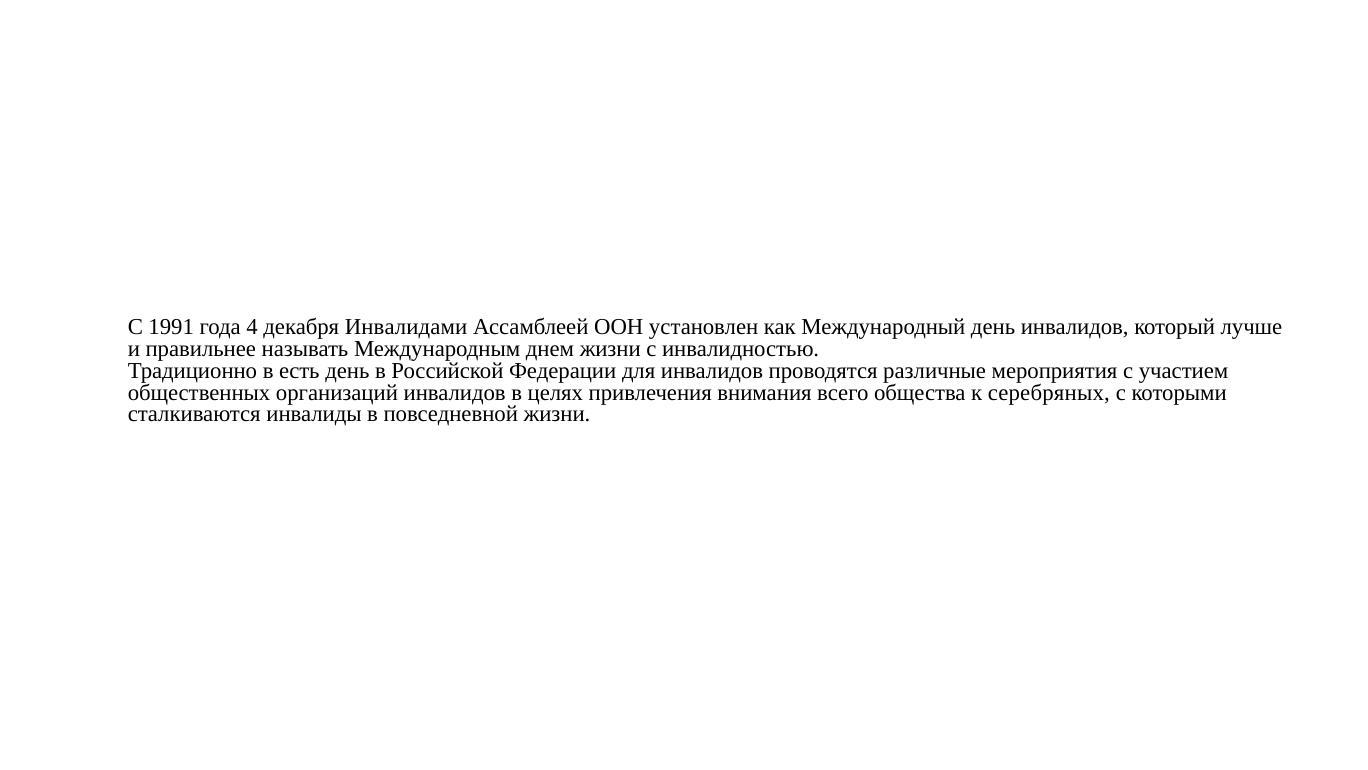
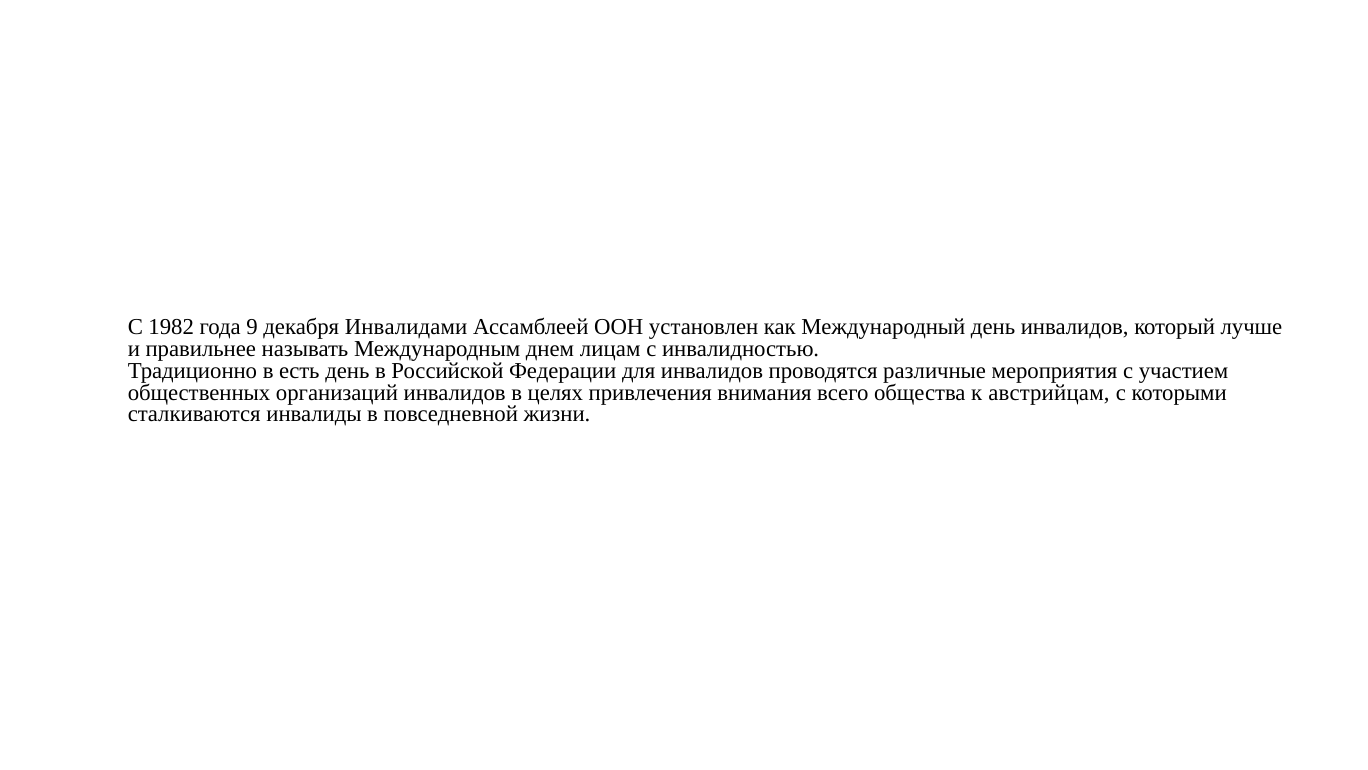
1991: 1991 -> 1982 (171, 327)
4: 4 -> 9 (252, 327)
днем жизни: жизни -> лицам (610, 349)
серебряных: серебряных -> австрийцам (1049, 392)
